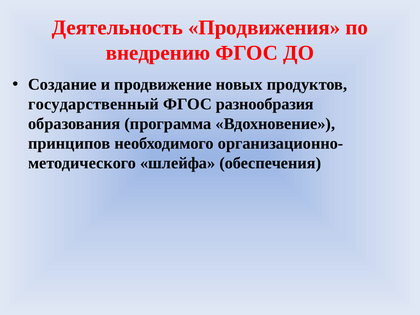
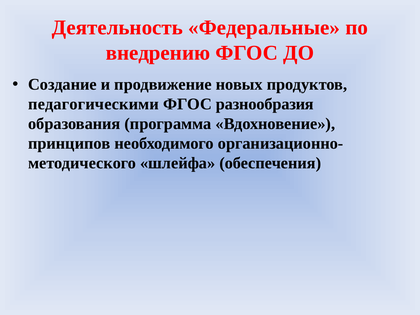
Продвижения: Продвижения -> Федеральные (264, 28)
государственный: государственный -> педагогическими (94, 104)
